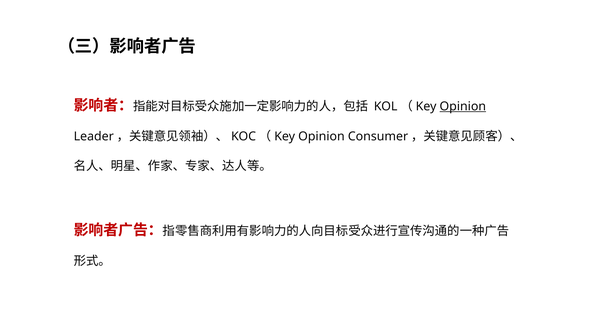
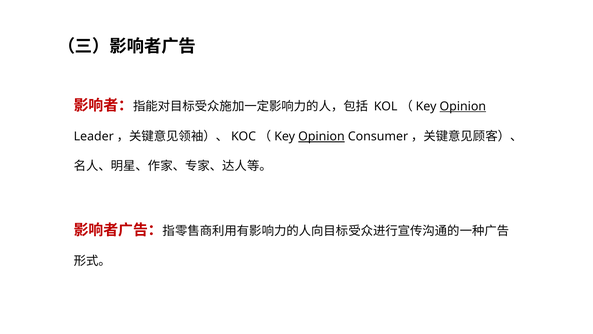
Opinion underline: none -> present (321, 136)
